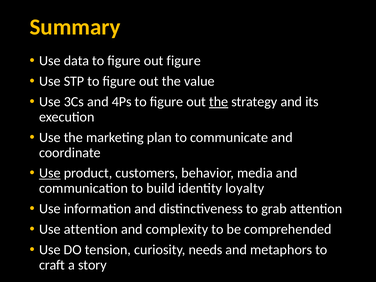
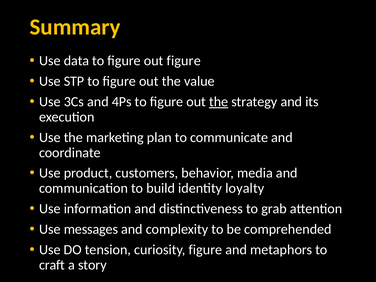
Use underline: present -> none (50, 173)
Use attention: attention -> messages (91, 229)
curiosity needs: needs -> figure (205, 250)
